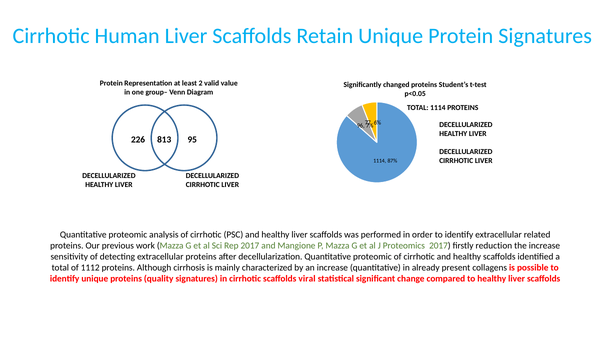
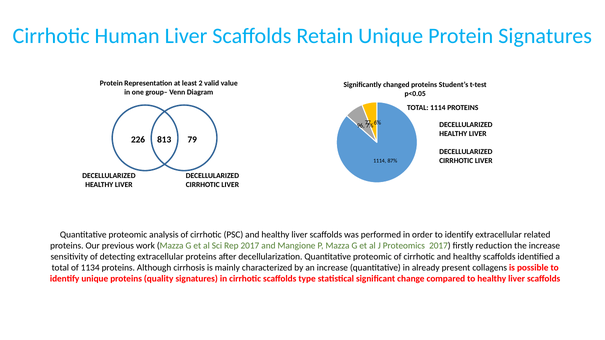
95: 95 -> 79 (192, 140)
1112: 1112 -> 1134 (90, 268)
viral: viral -> type (307, 279)
